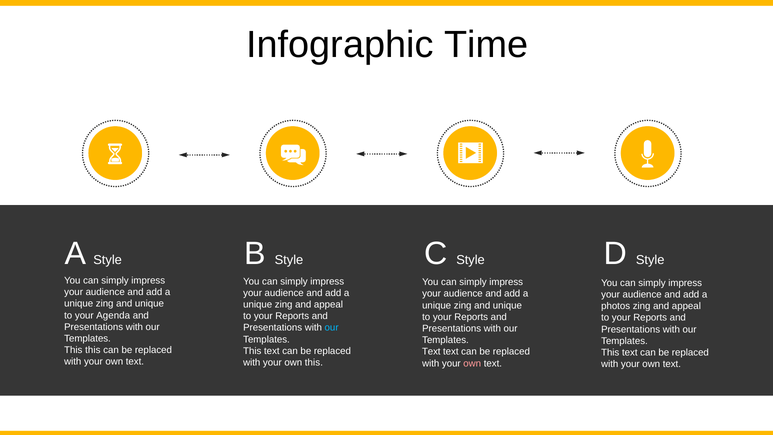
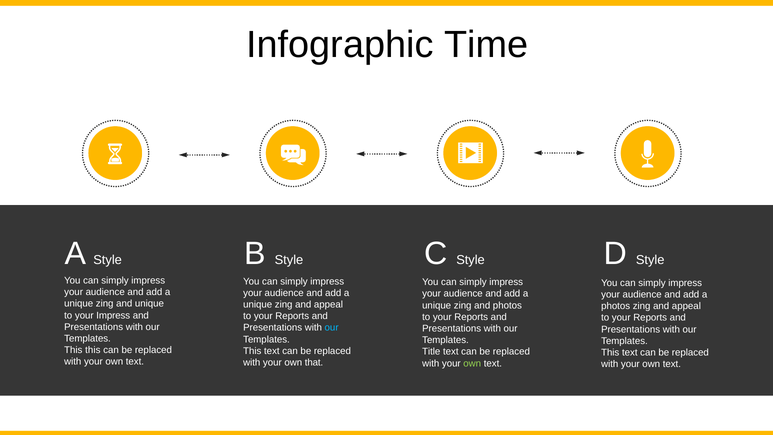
unique: unique -> photos (507, 305)
your Agenda: Agenda -> Impress (113, 315)
Text: Text -> Title (431, 352)
own this: this -> that (314, 362)
own colour: pink -> light green (472, 363)
